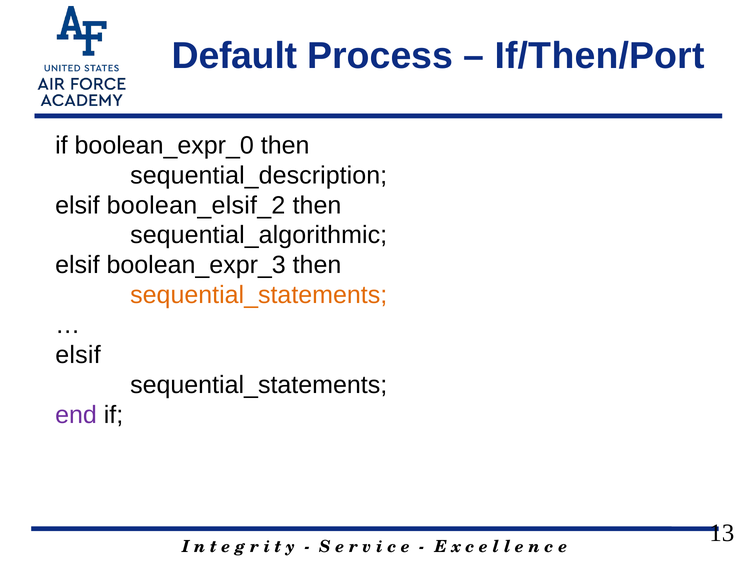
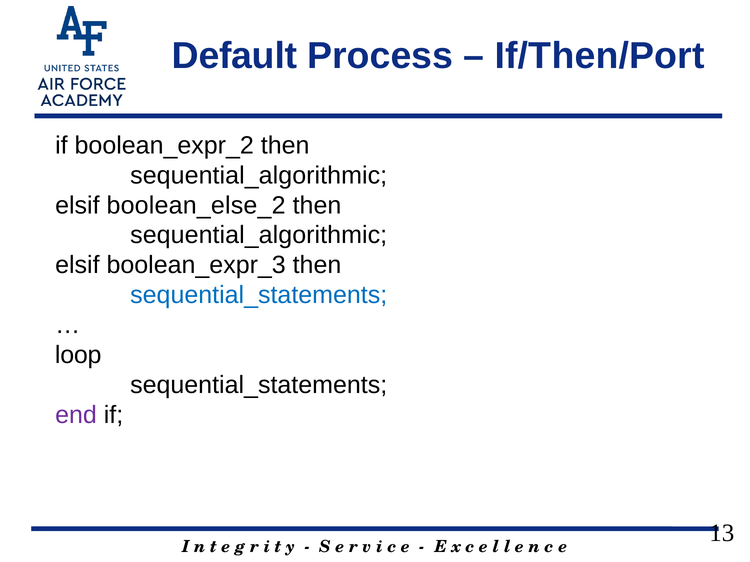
boolean_expr_0: boolean_expr_0 -> boolean_expr_2 (164, 145)
sequential_description: sequential_description -> sequential_algorithmic (259, 175)
boolean_elsif_2: boolean_elsif_2 -> boolean_else_2 (196, 205)
sequential_statements colour: orange -> blue (259, 295)
elsif: elsif -> loop (78, 355)
